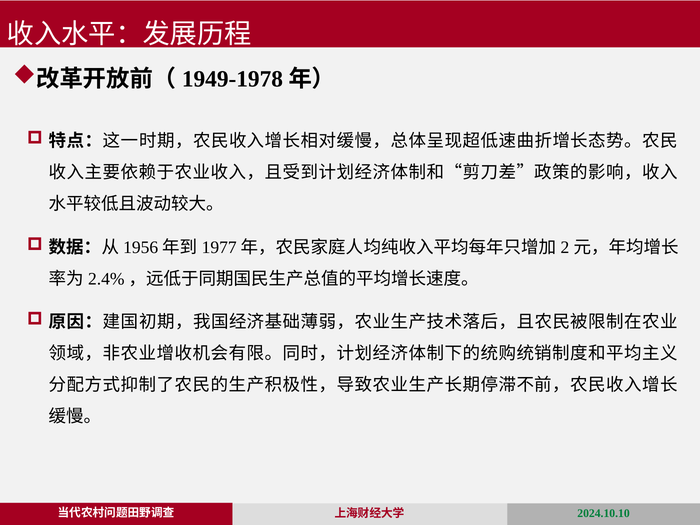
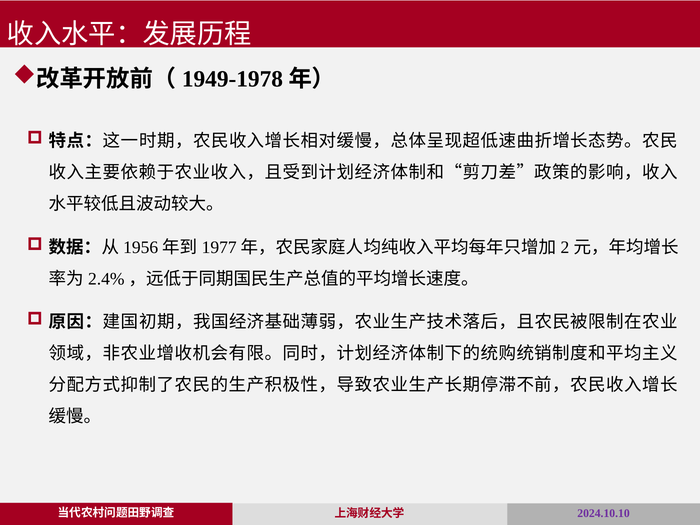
2024.10.10 colour: green -> purple (604, 513)
